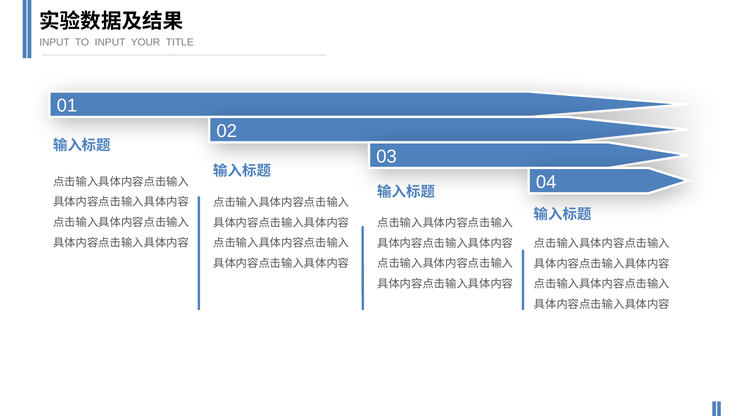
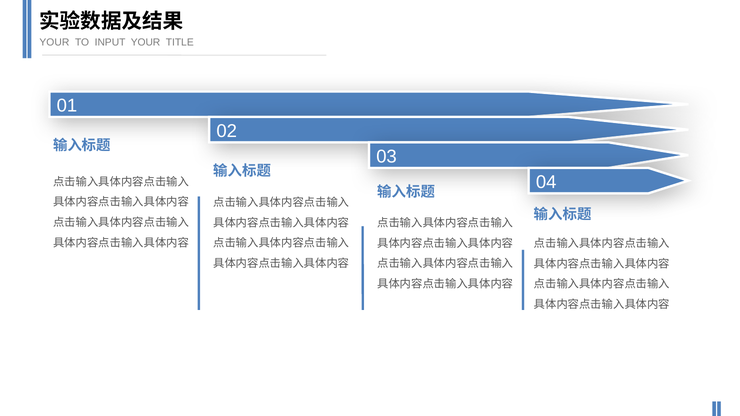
INPUT: INPUT -> YOUR (54, 42)
